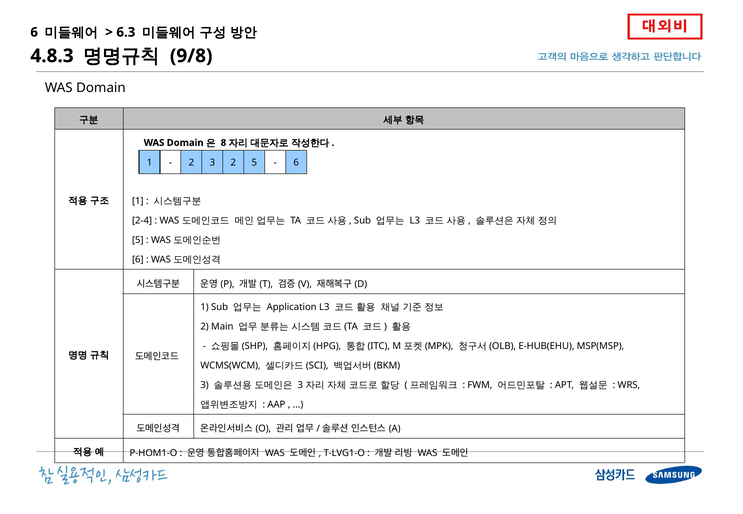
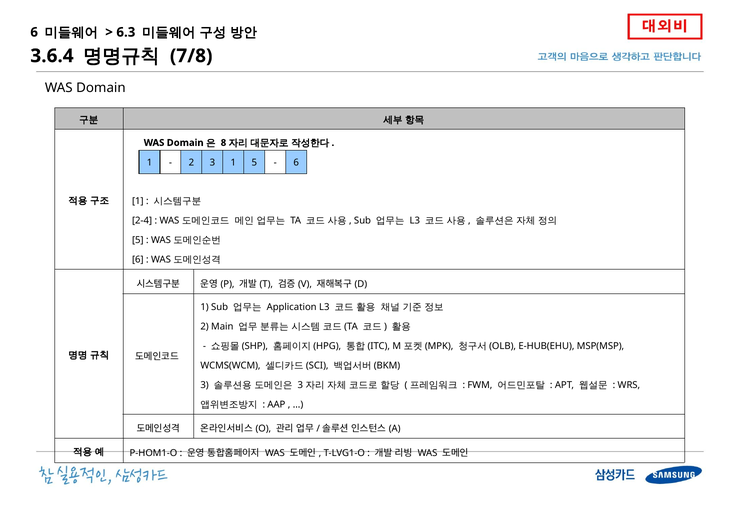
4.8.3: 4.8.3 -> 3.6.4 (52, 56)
9/8: 9/8 -> 7/8 (191, 56)
3 2: 2 -> 1 (233, 163)
